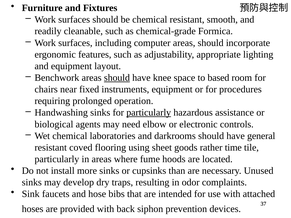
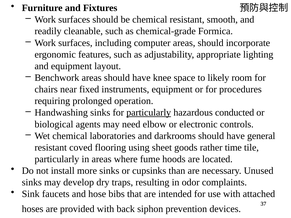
should underline: present -> none (117, 78)
based: based -> likely (218, 78)
assistance: assistance -> conducted (235, 113)
